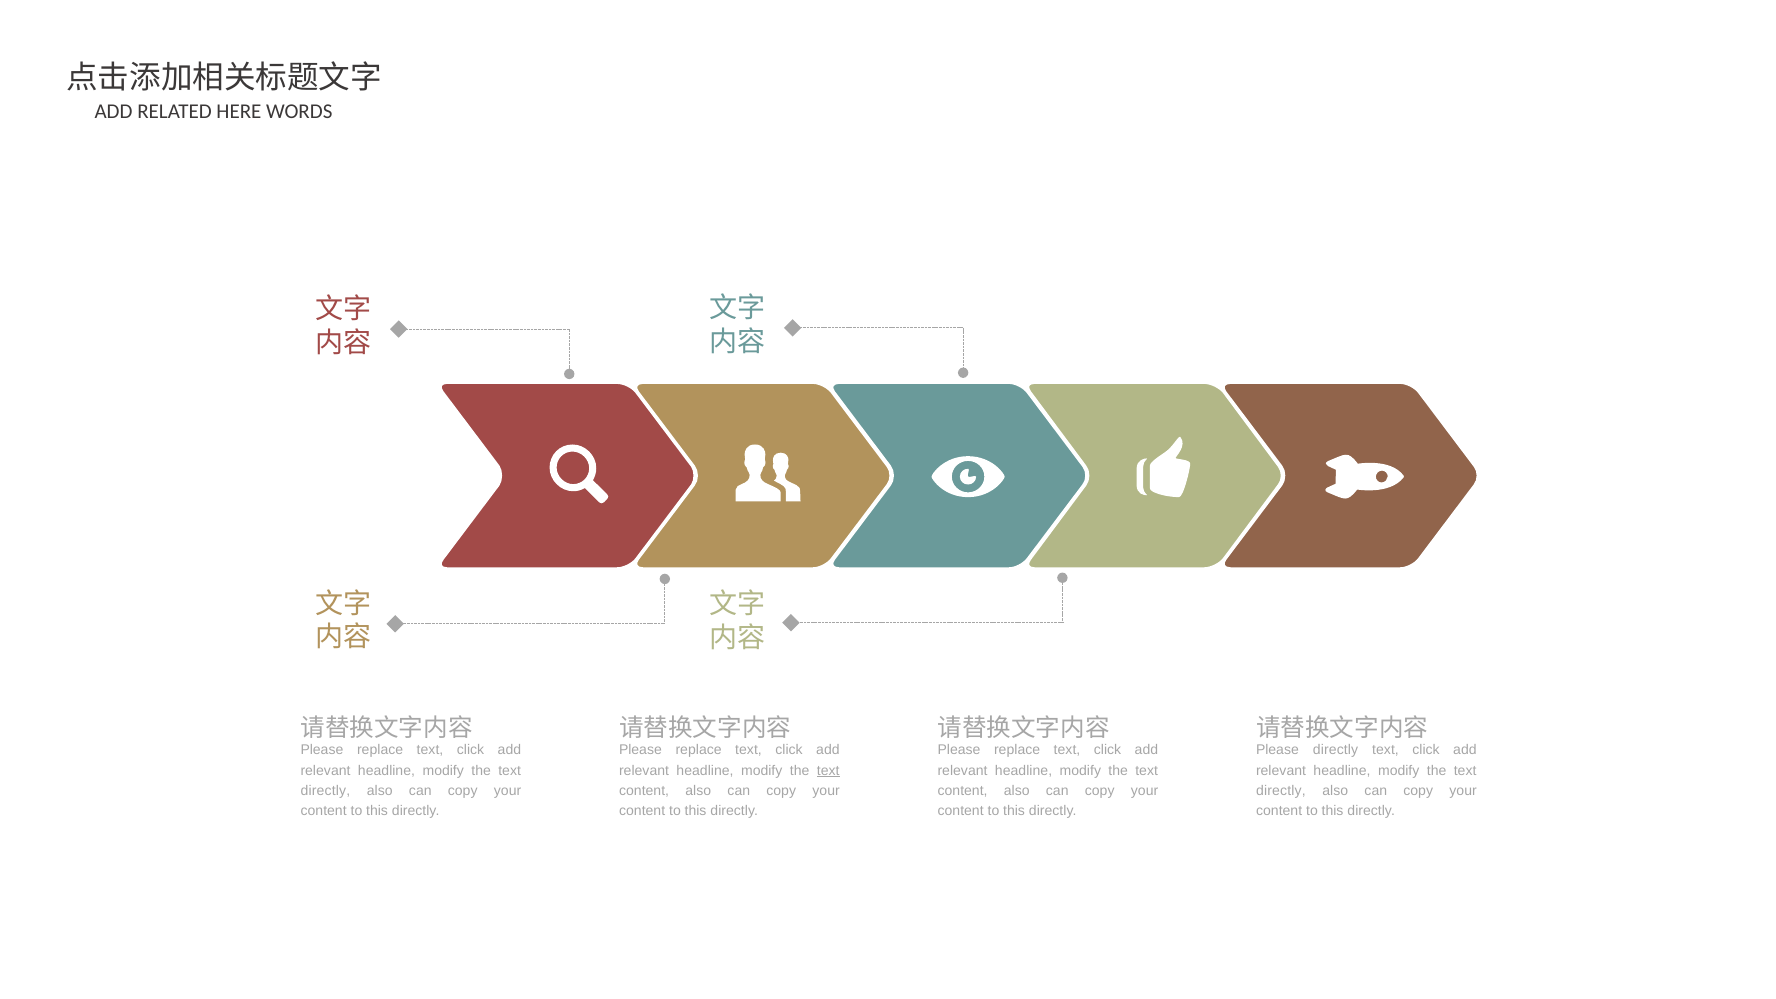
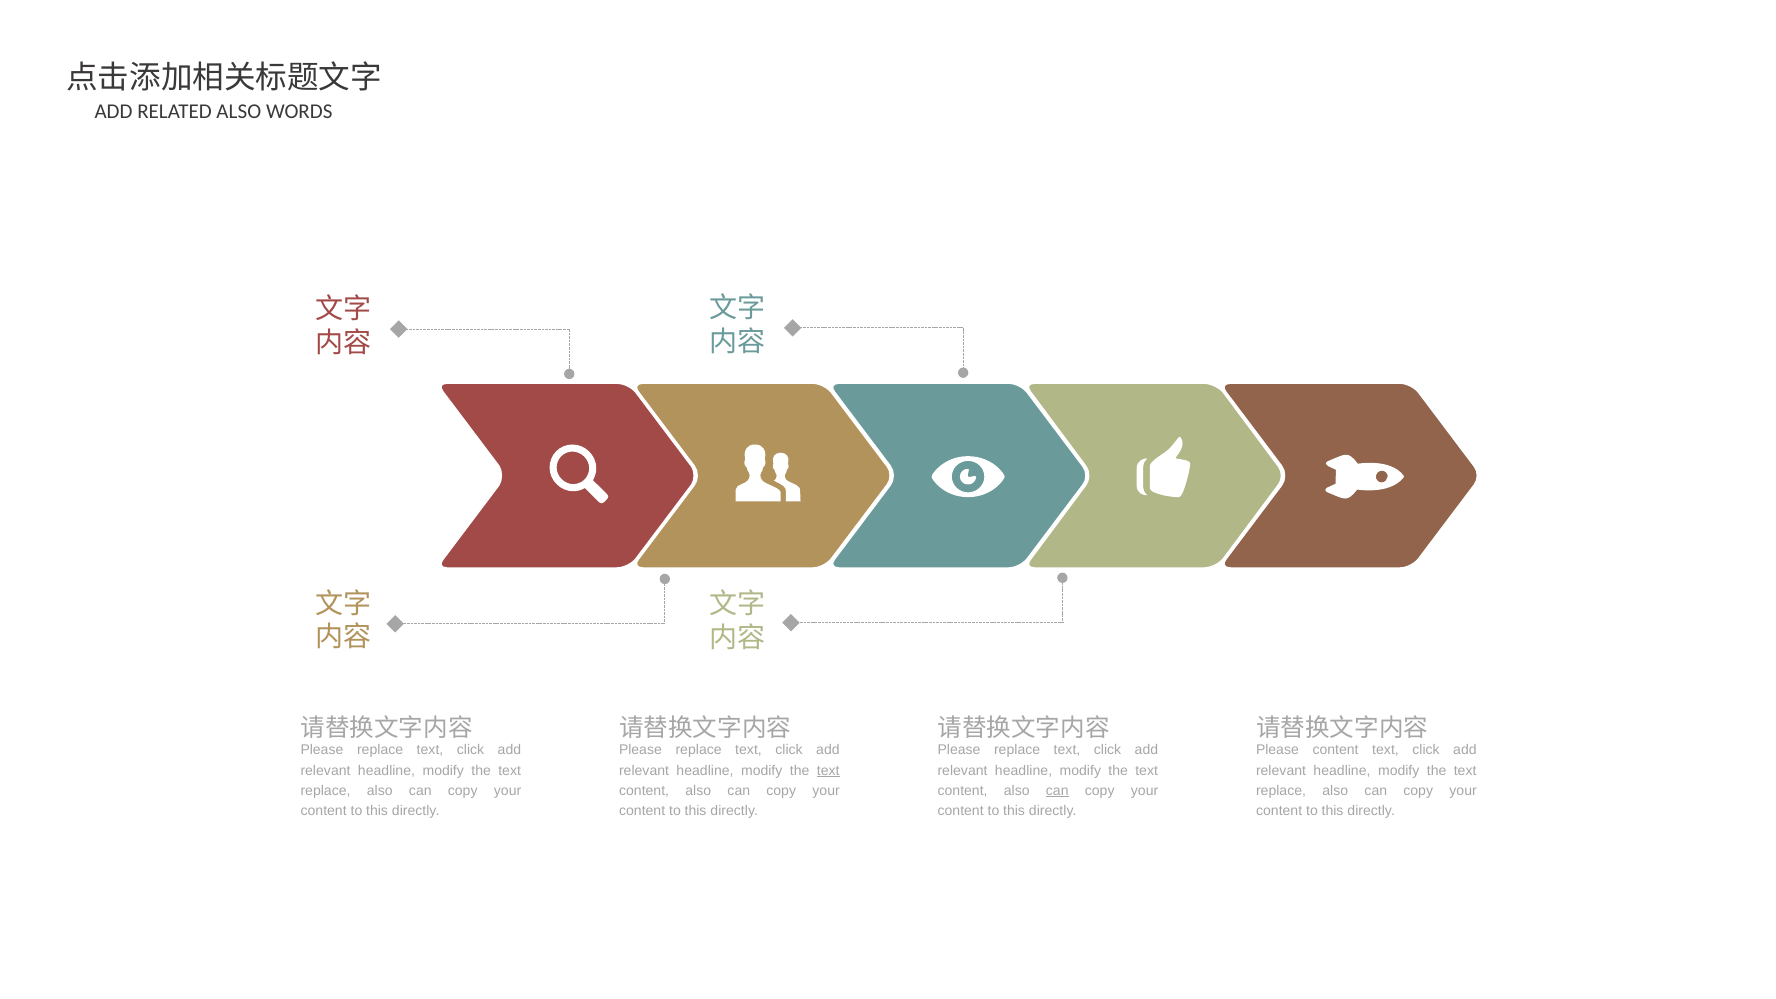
RELATED HERE: HERE -> ALSO (239, 111)
Please directly: directly -> content (1336, 750)
directly: directly -> replace (326, 791)
can underline: none -> present (1057, 791)
directly: directly -> replace (1281, 791)
